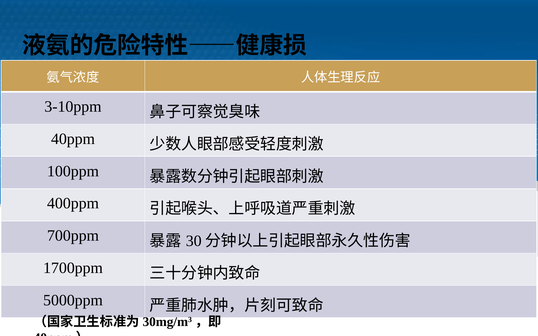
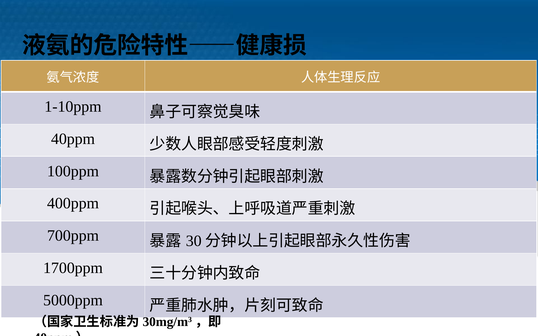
3-10ppm: 3-10ppm -> 1-10ppm (73, 107)
